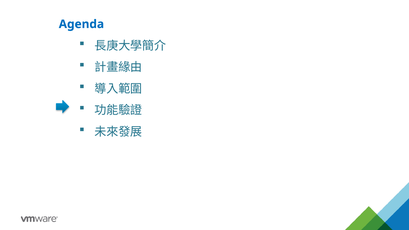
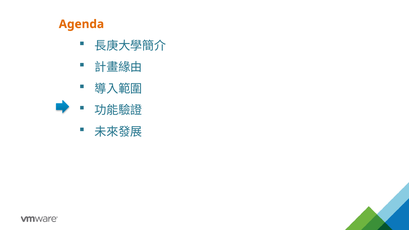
Agenda colour: blue -> orange (81, 24)
